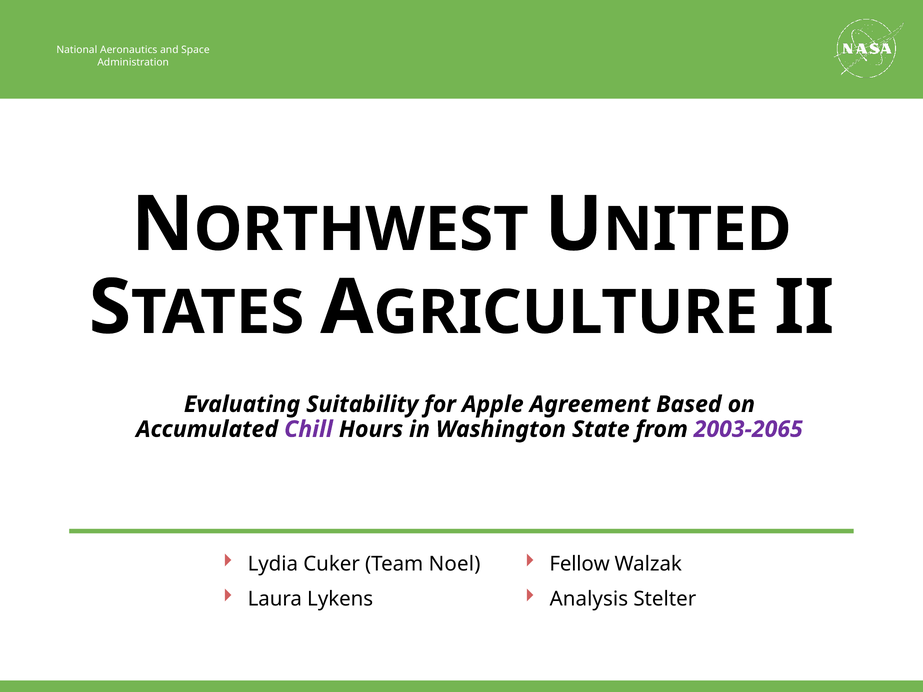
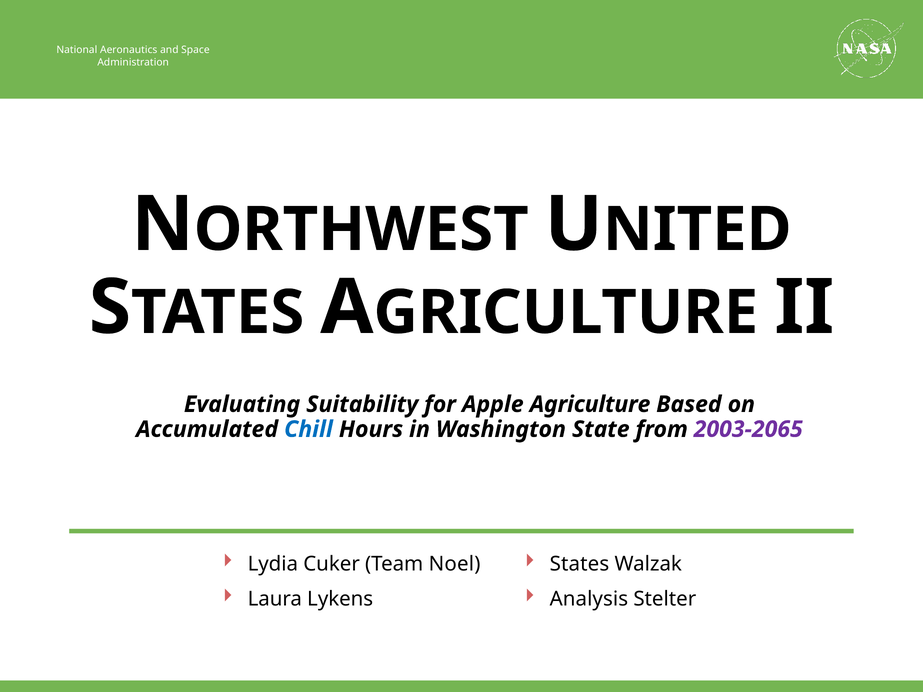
Agreement: Agreement -> Agriculture (590, 405)
Chill colour: purple -> blue (308, 429)
Fellow: Fellow -> States (579, 564)
